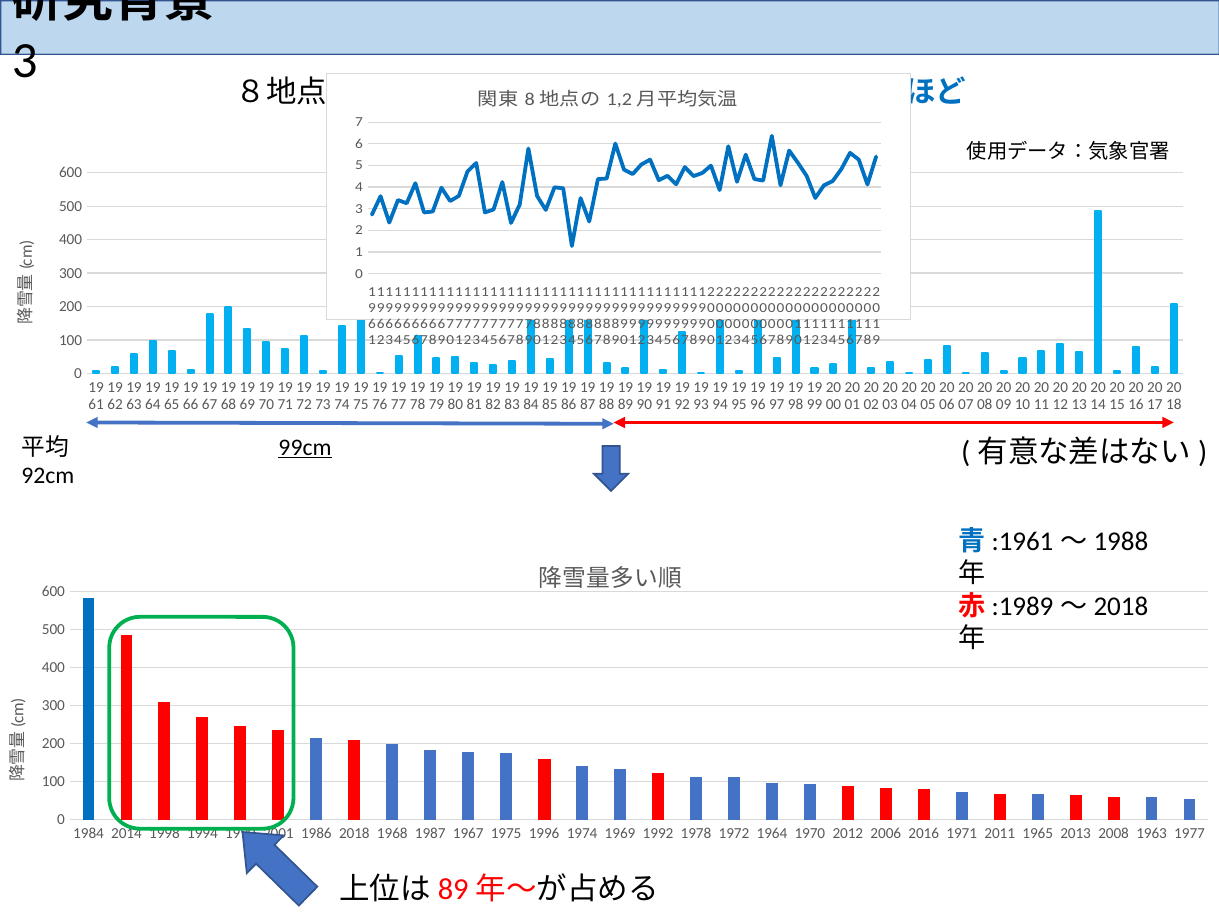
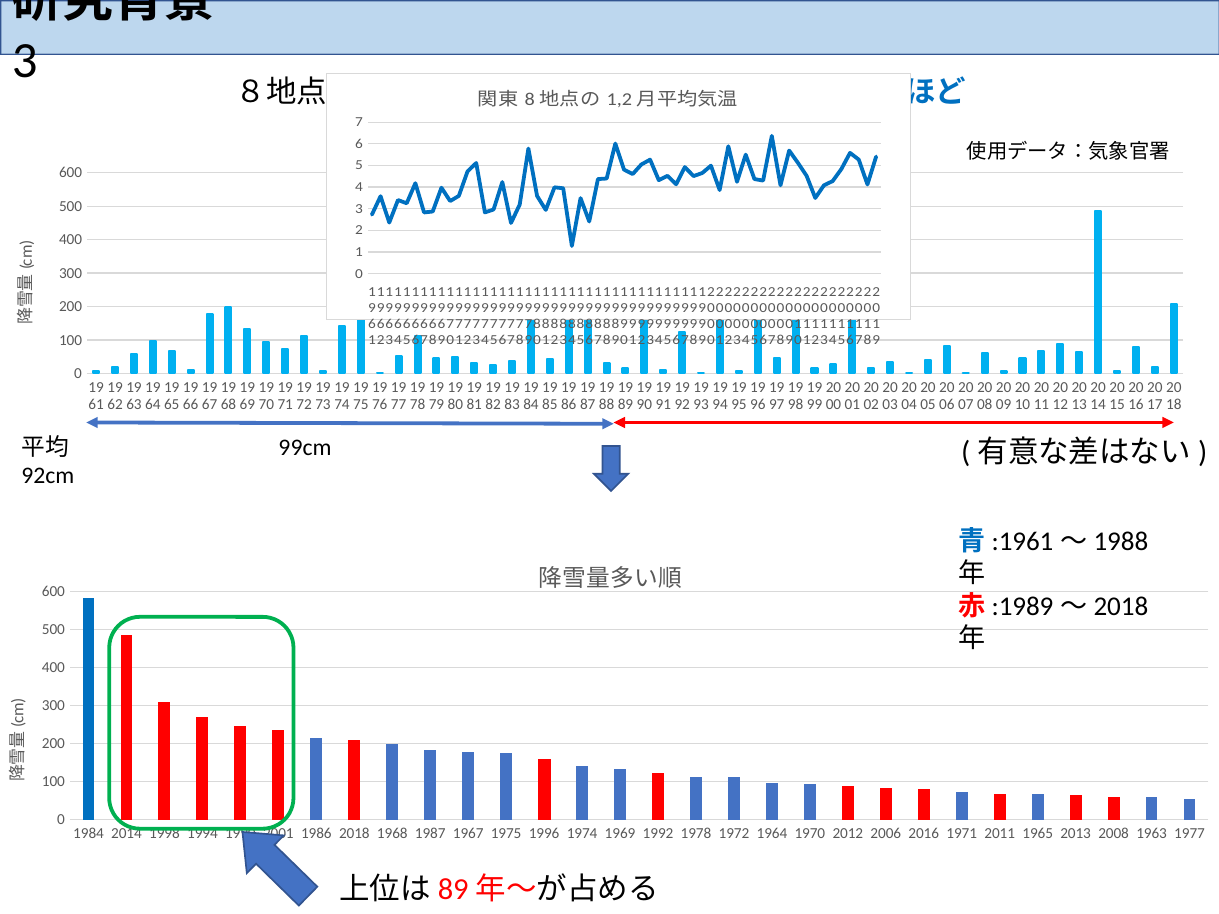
99cm underline: present -> none (305, 447)
